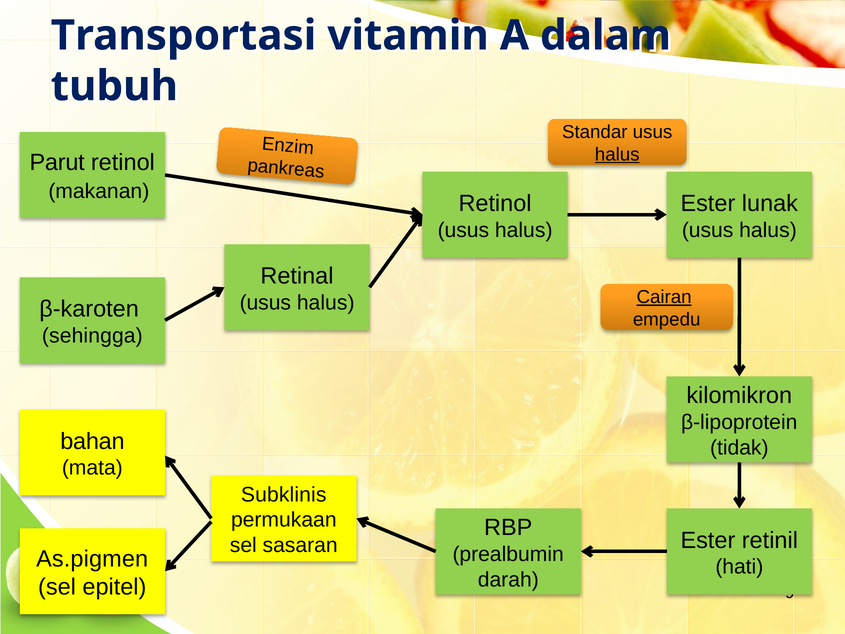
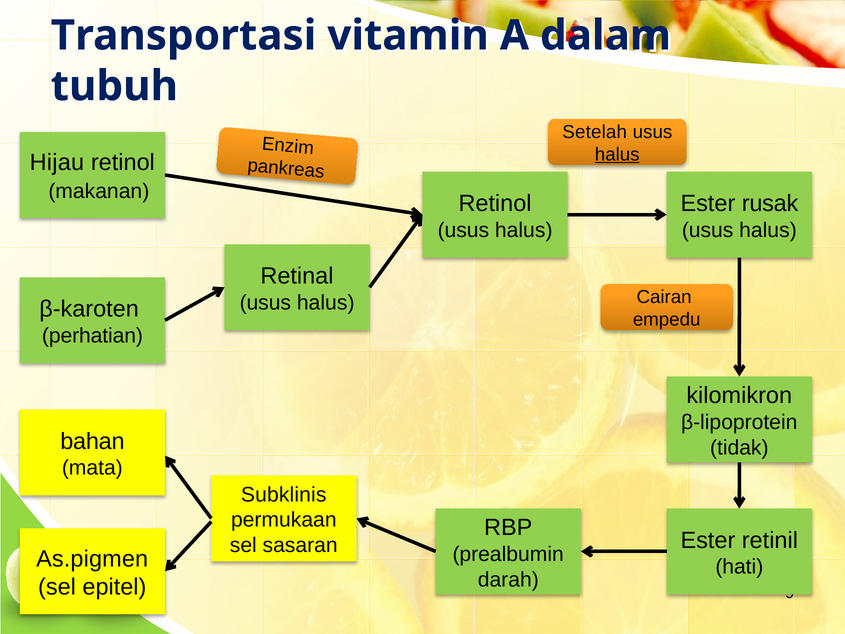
Standar: Standar -> Setelah (595, 132)
Parut: Parut -> Hijau (57, 162)
lunak: lunak -> rusak (770, 203)
Cairan underline: present -> none (664, 297)
sehingga: sehingga -> perhatian (92, 336)
